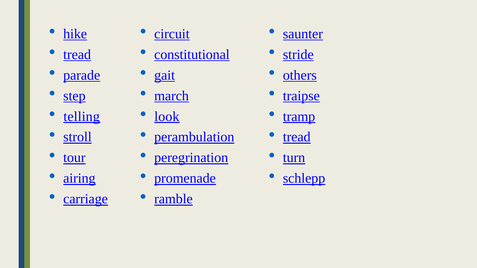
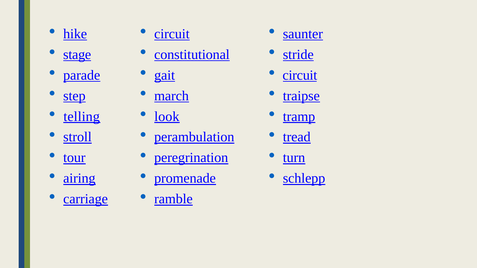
tread: tread -> stage (77, 55)
others: others -> circuit (300, 75)
